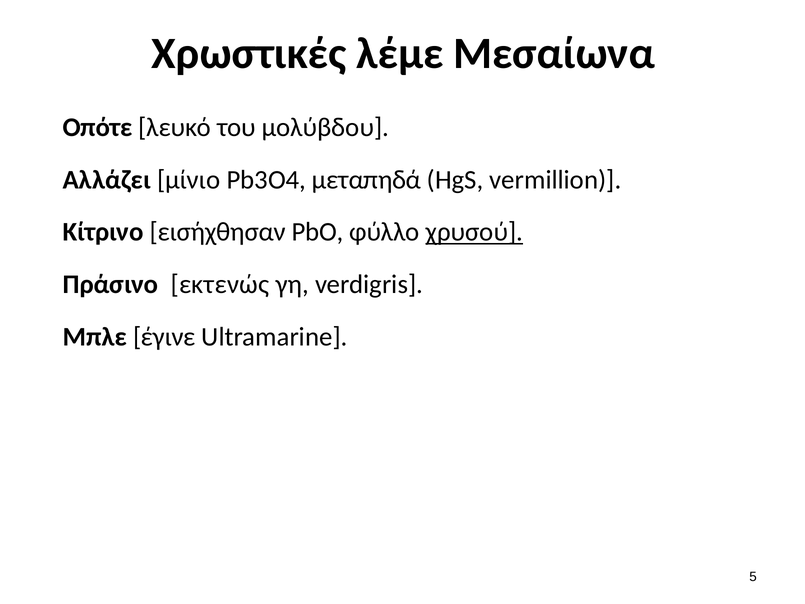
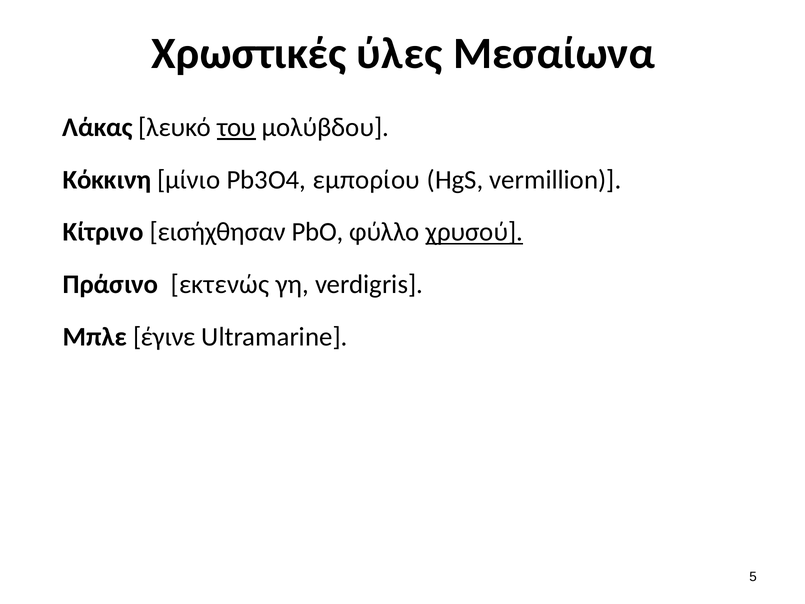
λέμε: λέμε -> ύλες (400, 53)
Οπότε: Οπότε -> Λάκας (98, 127)
του underline: none -> present (237, 127)
Αλλάζει: Αλλάζει -> Κόκκινη (107, 180)
μεταπηδά: μεταπηδά -> εμπορίου (366, 180)
